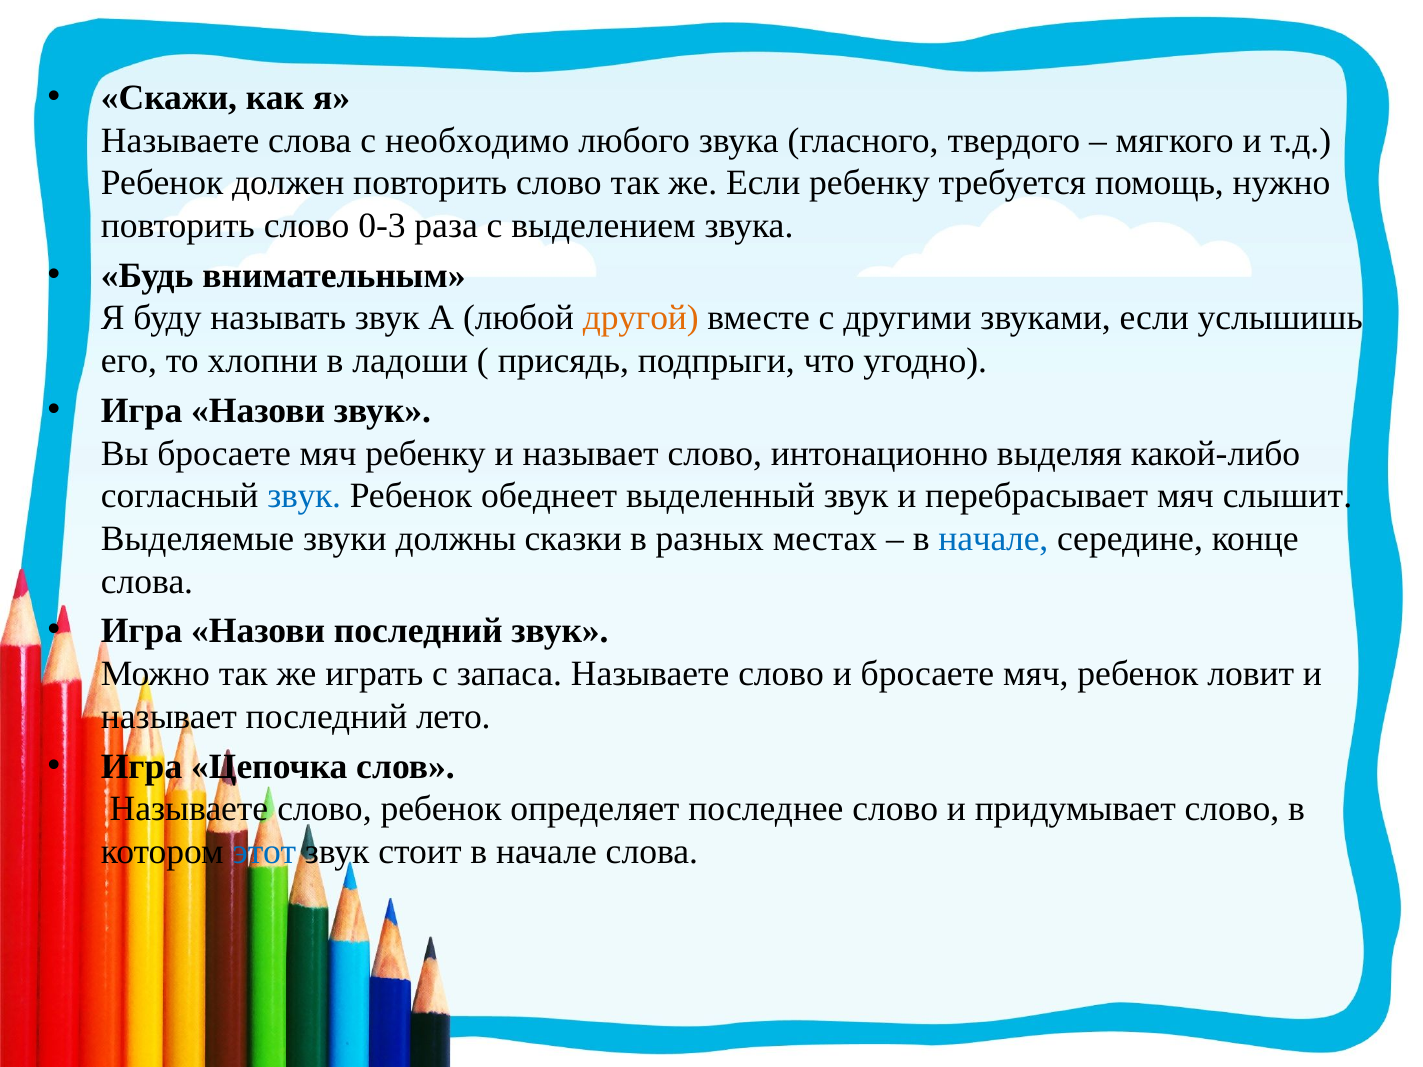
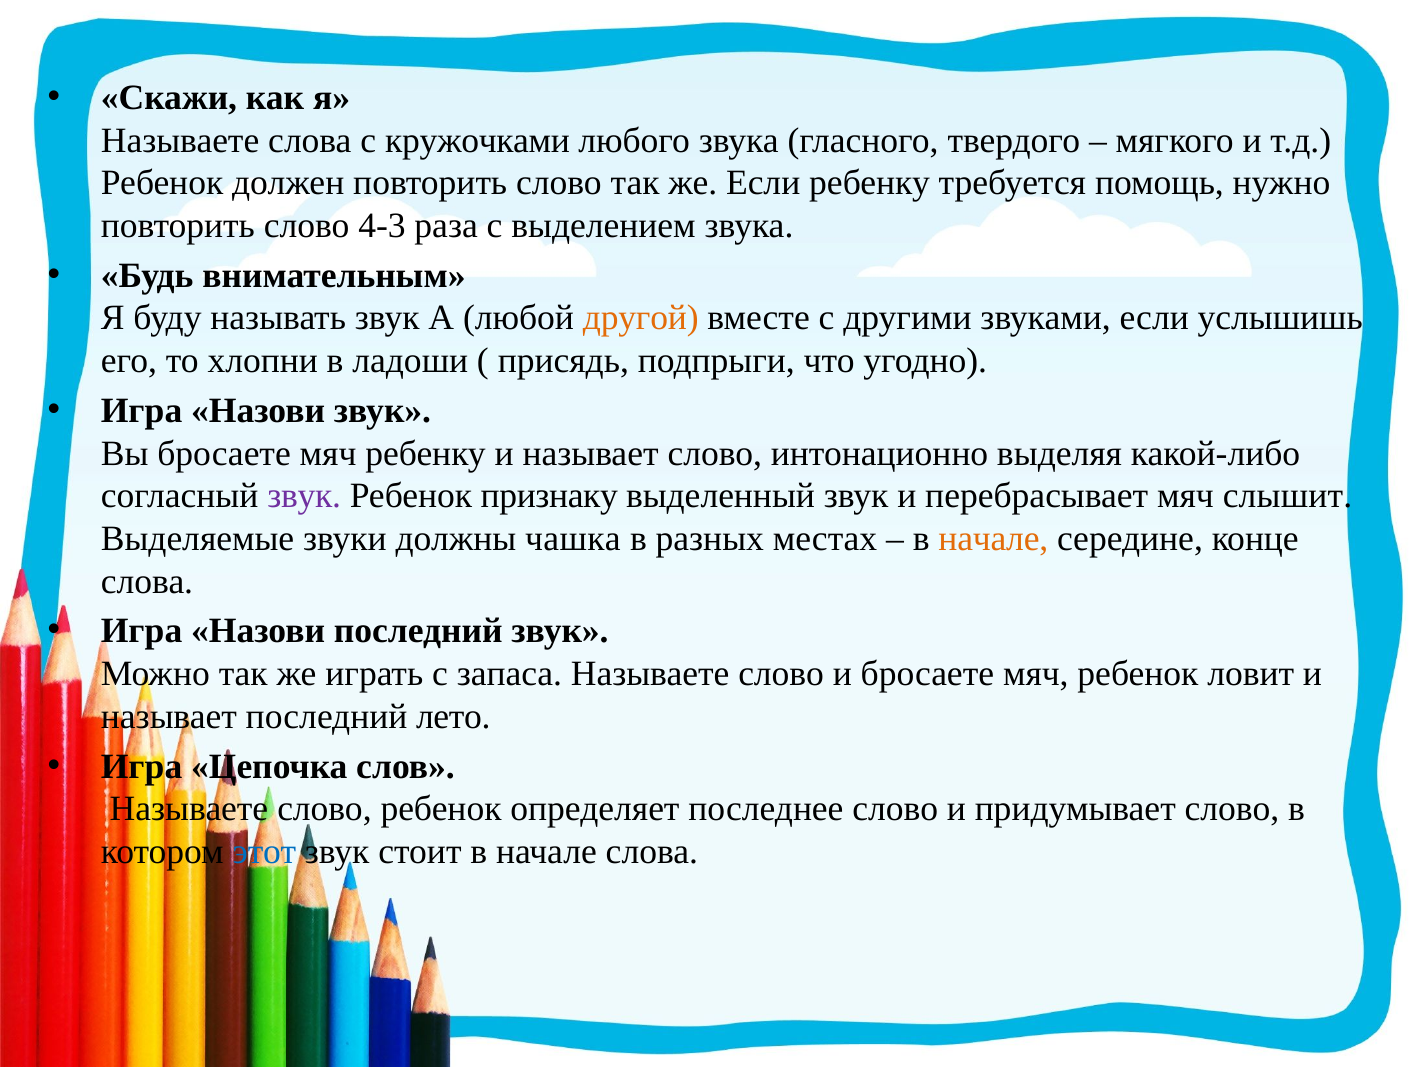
необходимо: необходимо -> кружочками (478, 140)
0-3: 0-3 -> 4-3 (382, 226)
звук colour: blue -> purple (304, 496)
обеднеет: обеднеет -> признаку (549, 496)
сказки: сказки -> чашка (573, 539)
начале colour: blue -> orange (993, 539)
